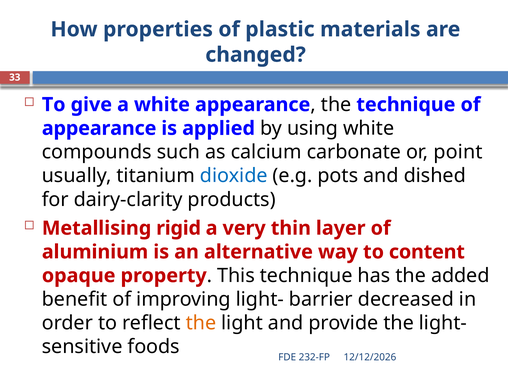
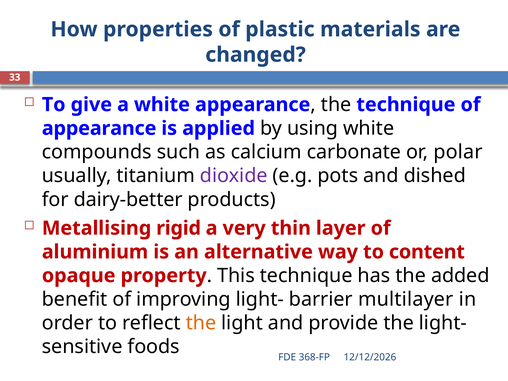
point: point -> polar (458, 152)
dioxide colour: blue -> purple (234, 176)
dairy-clarity: dairy-clarity -> dairy-better (128, 200)
decreased: decreased -> multilayer (406, 299)
232-FP: 232-FP -> 368-FP (314, 357)
